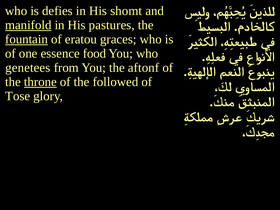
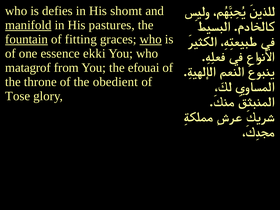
eratou: eratou -> fitting (81, 39)
who underline: none -> present (151, 39)
food: food -> ekki (94, 53)
genetees: genetees -> matagrof (28, 68)
aftonf: aftonf -> efouai (144, 68)
throne underline: present -> none (40, 82)
followed: followed -> obedient (115, 82)
